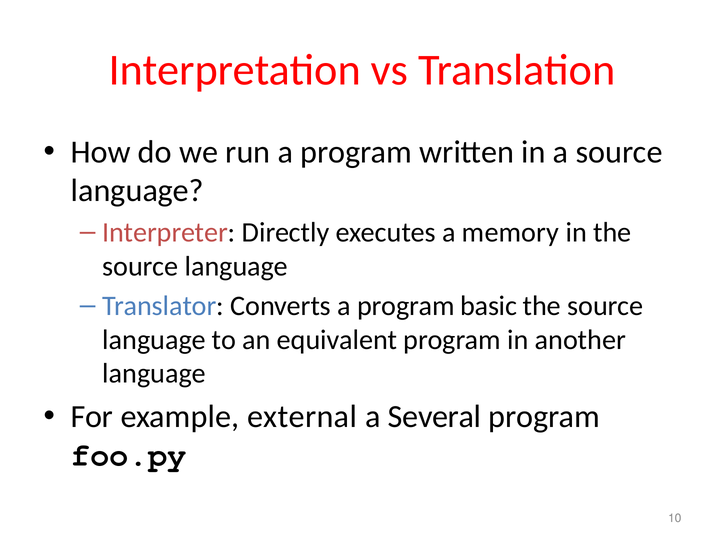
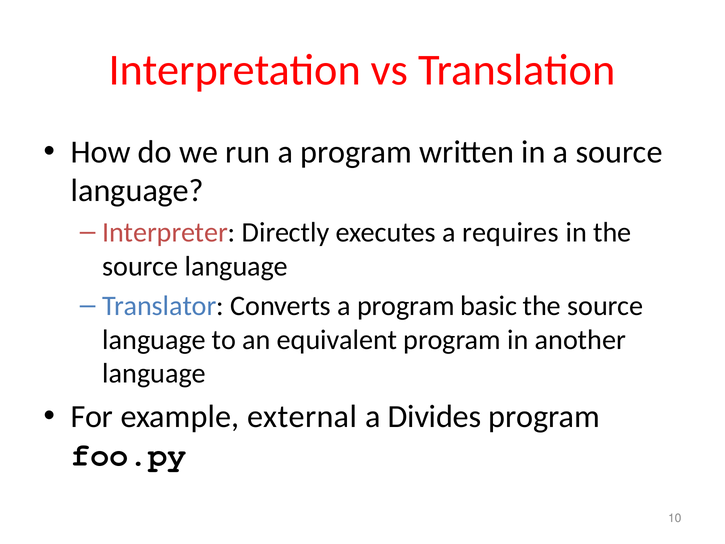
memory: memory -> requires (510, 232)
Several: Several -> Divides (435, 416)
